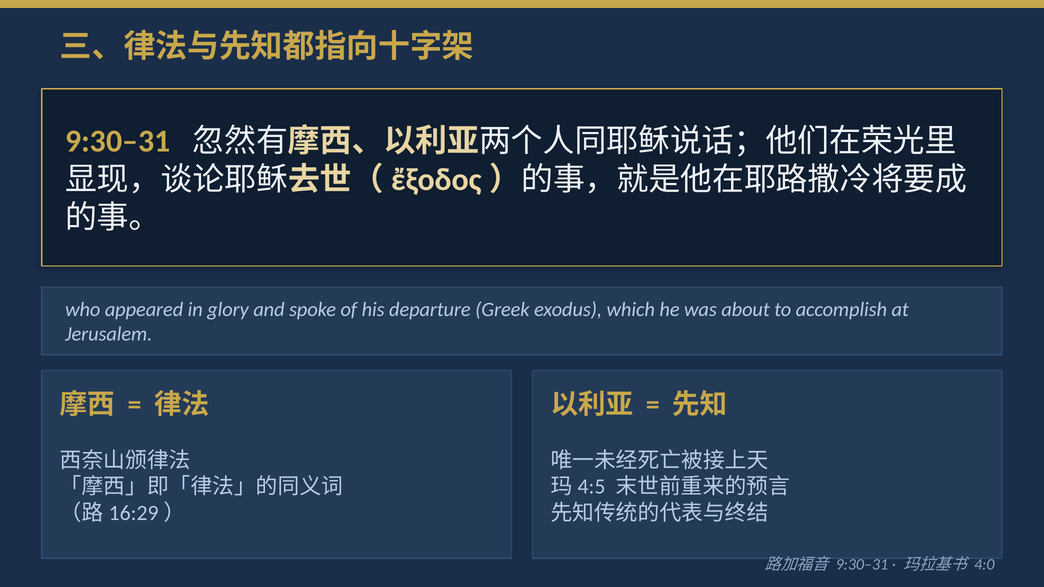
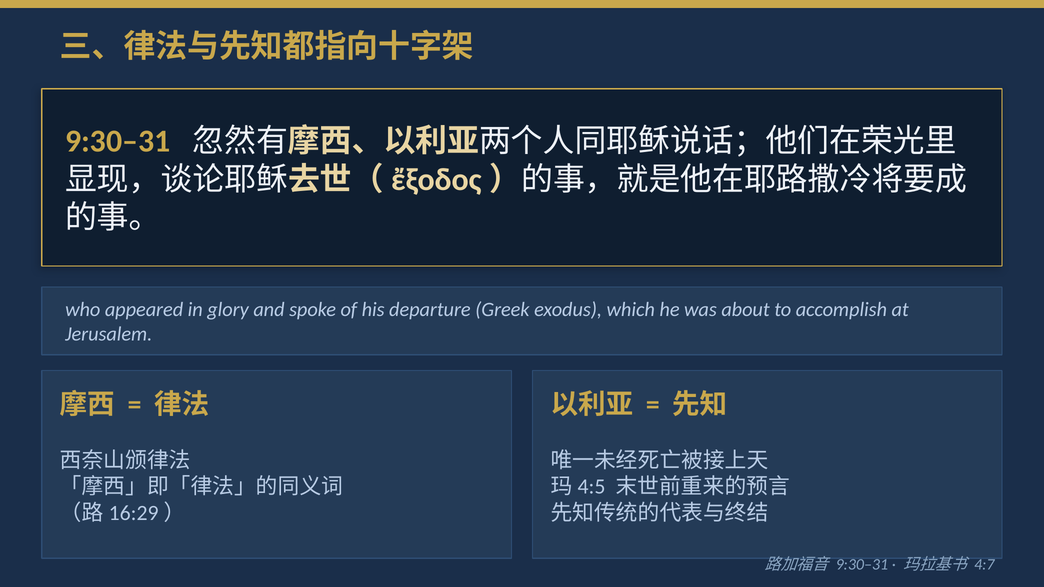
4:0: 4:0 -> 4:7 (984, 565)
